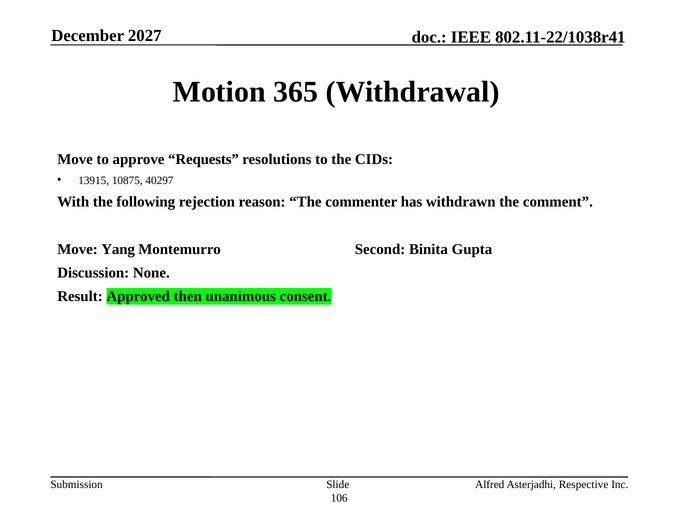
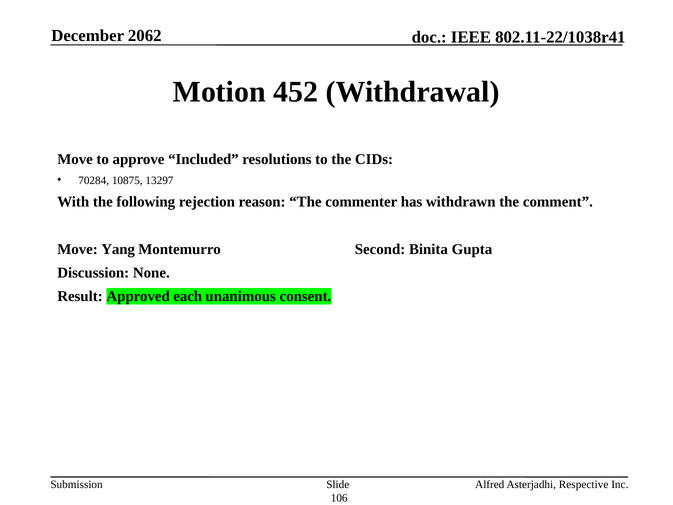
2027: 2027 -> 2062 (145, 36)
365: 365 -> 452 (296, 92)
Requests: Requests -> Included (203, 159)
13915: 13915 -> 70284 (94, 180)
40297: 40297 -> 13297 (159, 180)
then: then -> each (188, 296)
